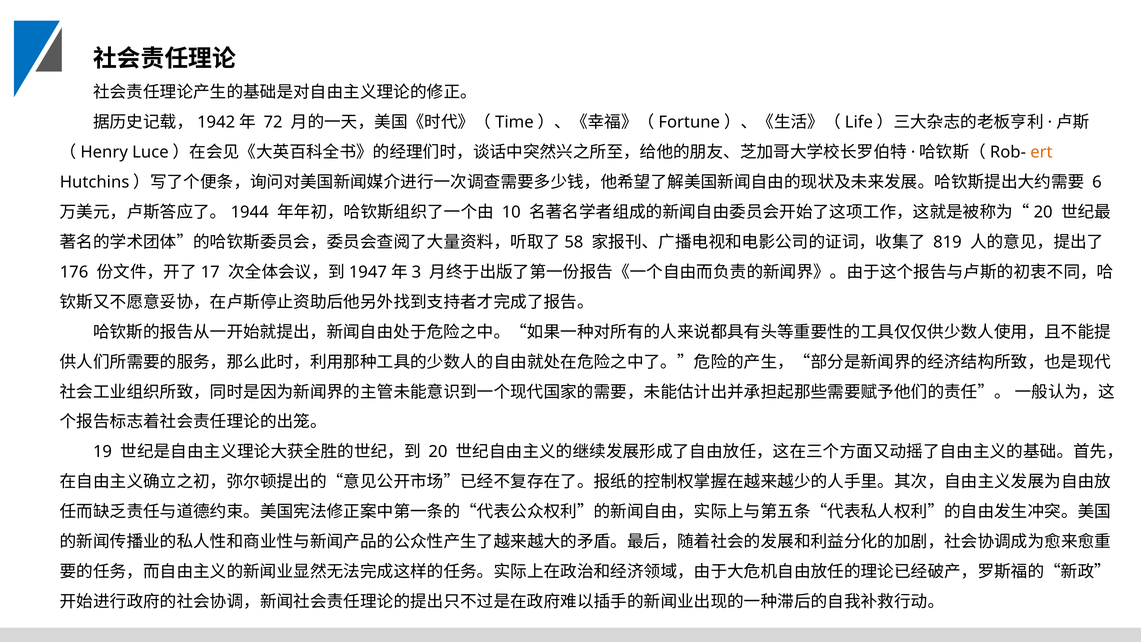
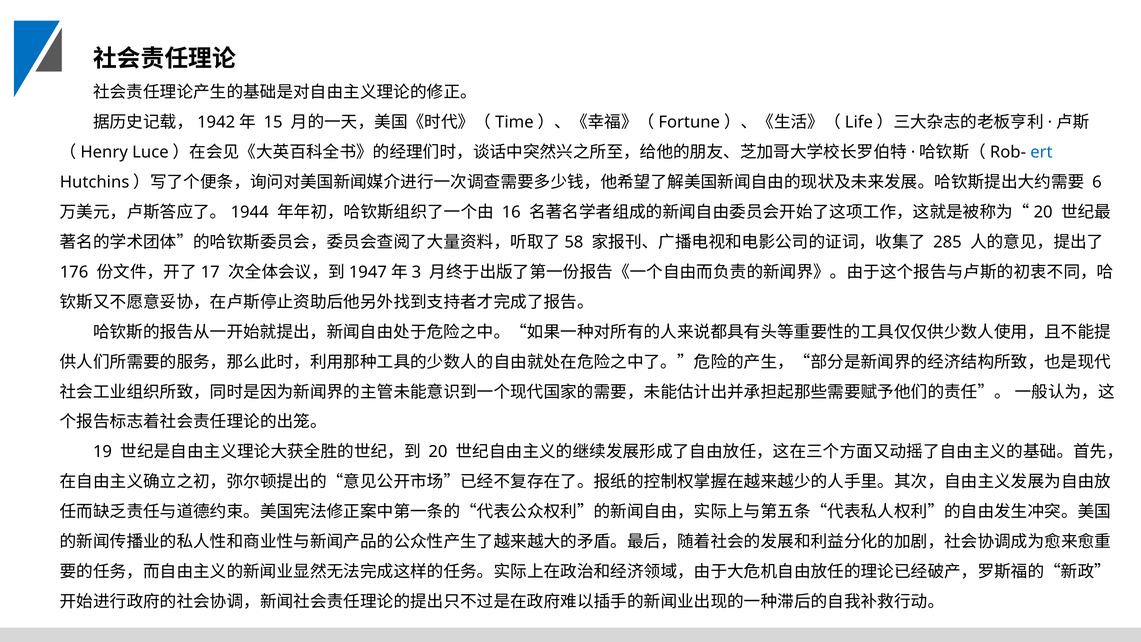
72: 72 -> 15 (273, 122)
ert colour: orange -> blue (1041, 152)
10: 10 -> 16 (511, 212)
819: 819 -> 285 (947, 242)
